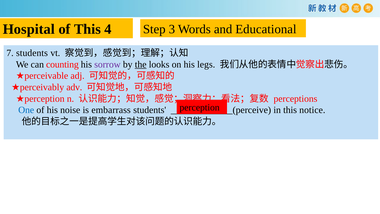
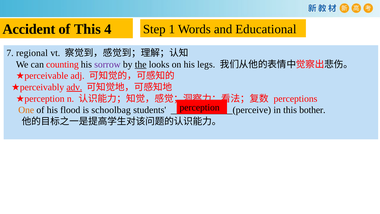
Hospital: Hospital -> Accident (29, 29)
3: 3 -> 1 (172, 29)
7 students: students -> regional (32, 53)
adv underline: none -> present (74, 87)
One colour: blue -> orange (26, 110)
noise: noise -> flood (70, 110)
embarrass: embarrass -> schoolbag (111, 110)
notice: notice -> bother (312, 110)
